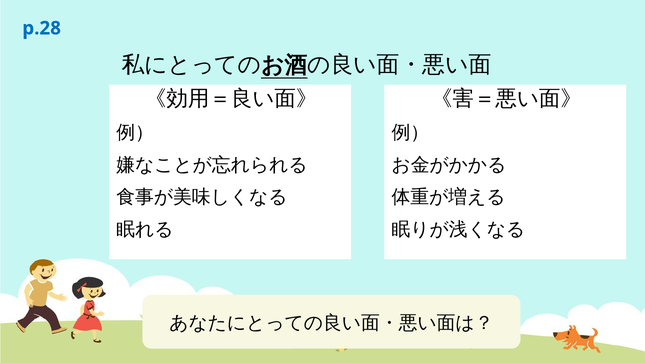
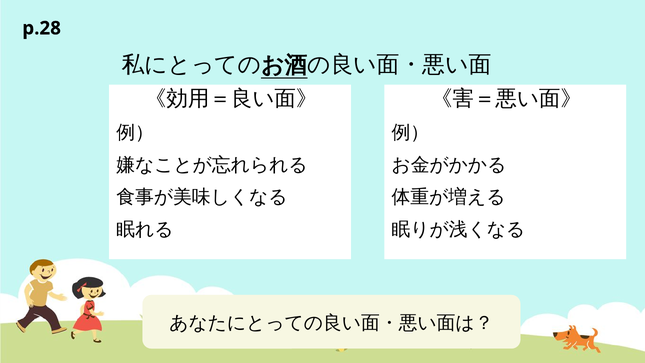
p.28 colour: blue -> black (42, 28)
